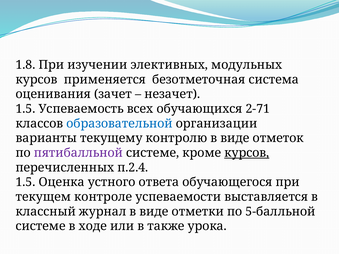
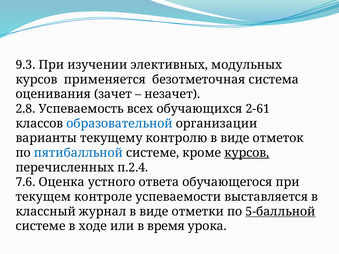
1.8: 1.8 -> 9.3 (25, 65)
1.5: 1.5 -> 2.8 (25, 109)
2-71: 2-71 -> 2-61 (258, 109)
пятибалльной colour: purple -> blue (78, 153)
1.5: 1.5 -> 7.6 (25, 182)
5-балльной underline: none -> present (280, 212)
также: также -> время (166, 226)
